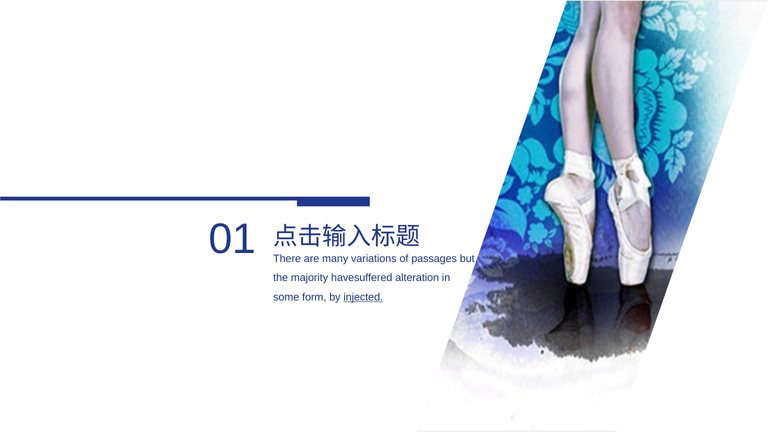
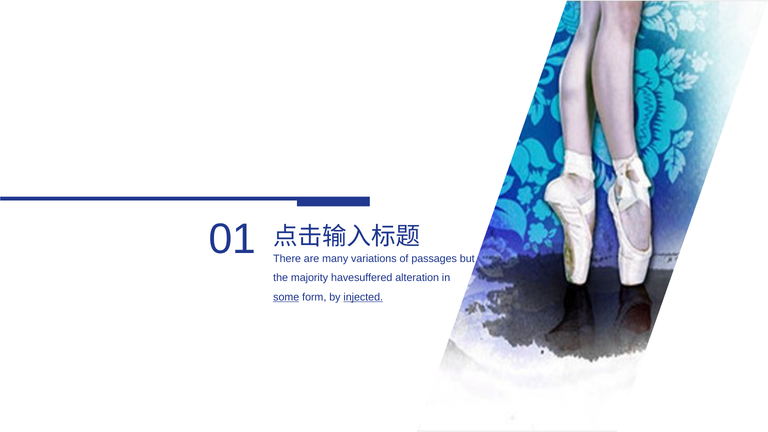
some underline: none -> present (286, 297)
